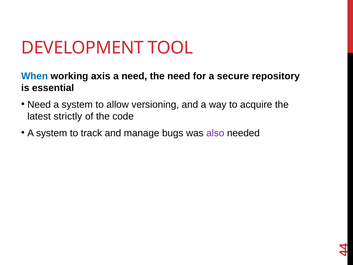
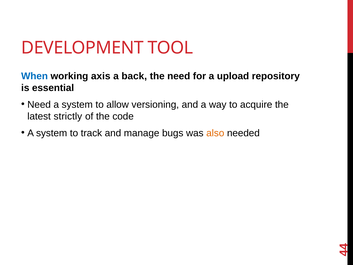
a need: need -> back (134, 76)
secure: secure -> upload (233, 76)
also colour: purple -> orange (215, 133)
